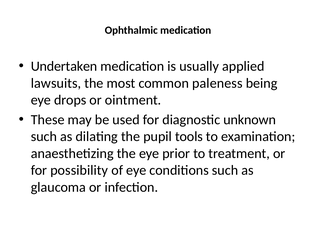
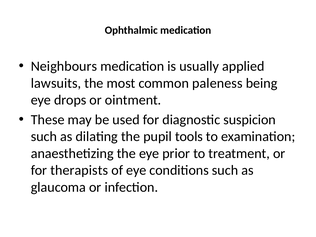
Undertaken: Undertaken -> Neighbours (64, 66)
unknown: unknown -> suspicion (250, 120)
possibility: possibility -> therapists (79, 170)
